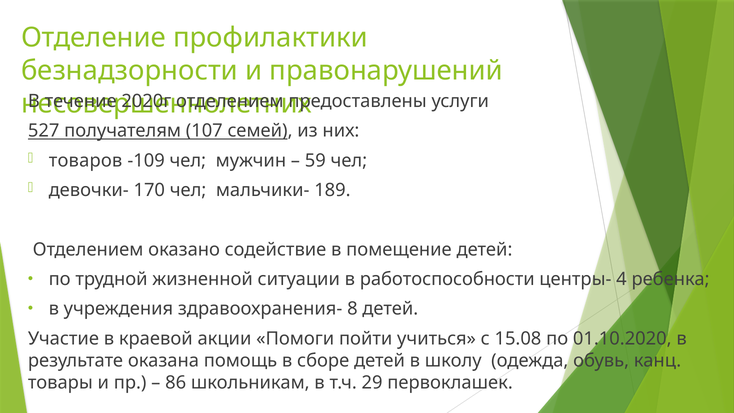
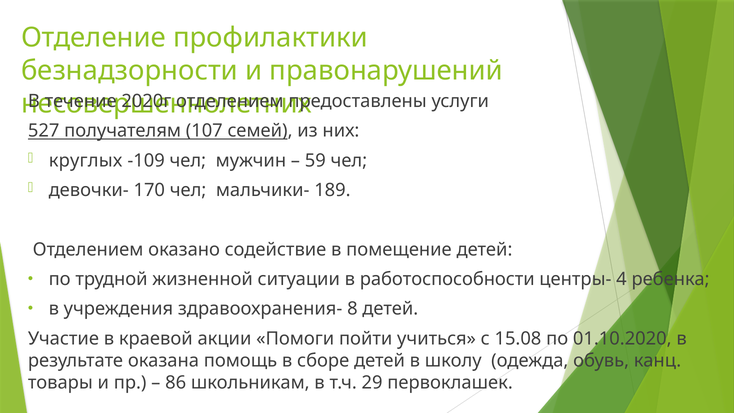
товаров: товаров -> круглых (86, 160)
